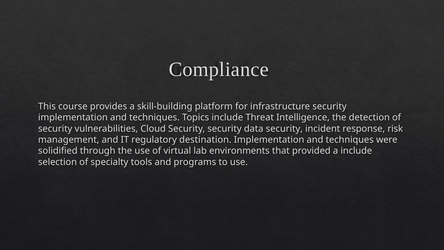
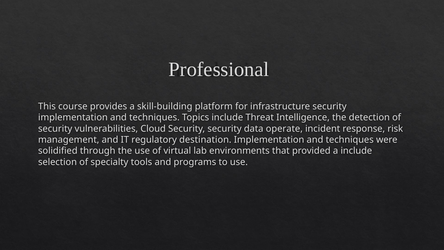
Compliance: Compliance -> Professional (219, 69)
data security: security -> operate (284, 129)
